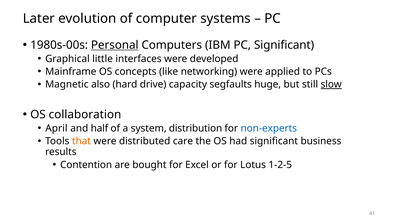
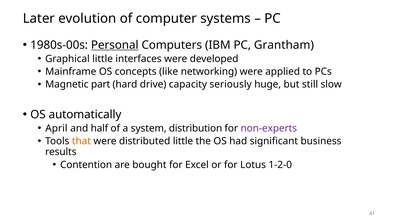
PC Significant: Significant -> Grantham (284, 45)
also: also -> part (101, 84)
segfaults: segfaults -> seriously (231, 84)
slow underline: present -> none (331, 84)
collaboration: collaboration -> automatically (85, 115)
non-experts colour: blue -> purple (269, 128)
distributed care: care -> little (183, 141)
1-2-5: 1-2-5 -> 1-2-0 (280, 165)
